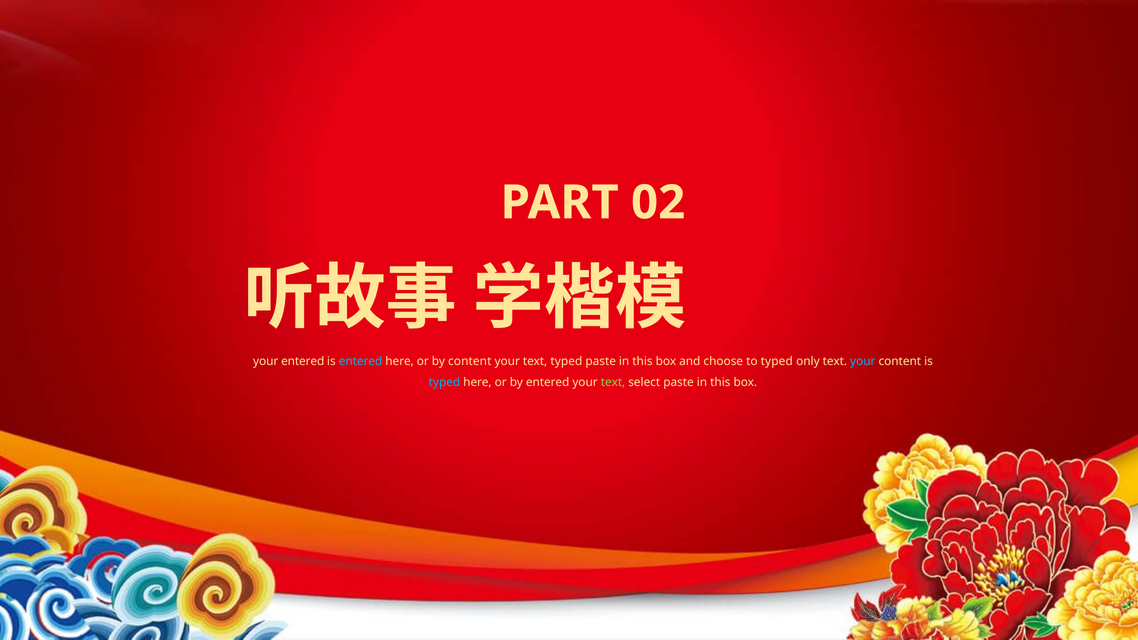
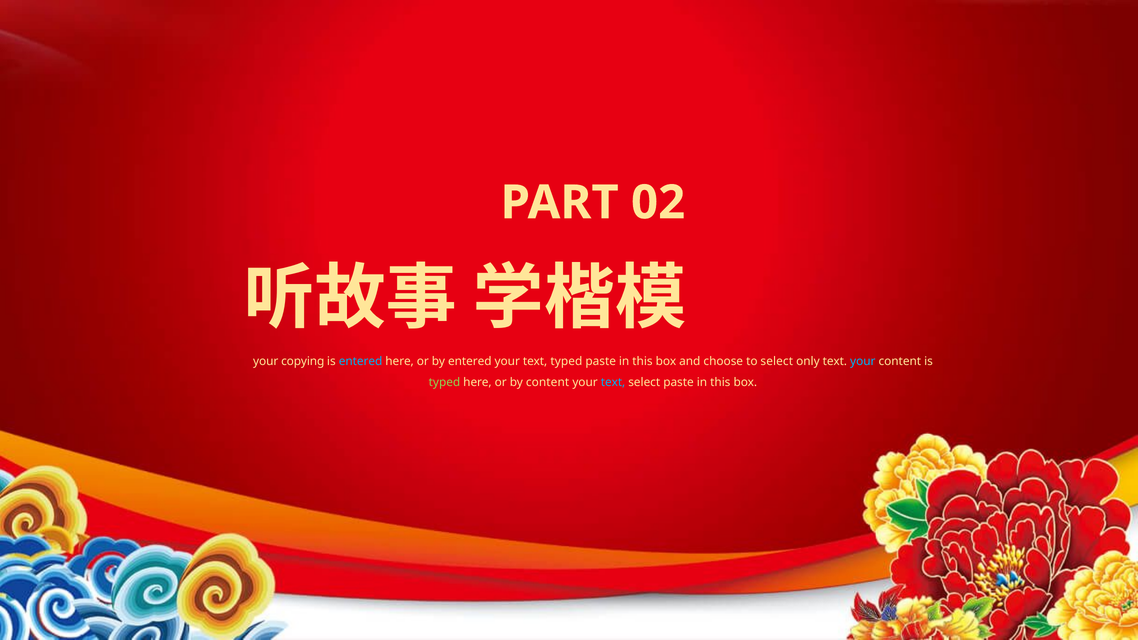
your entered: entered -> copying (303, 361)
by content: content -> entered (470, 361)
to typed: typed -> select (777, 361)
typed colour: light blue -> light green (444, 383)
by entered: entered -> content (548, 383)
text colour: light green -> light blue (613, 383)
